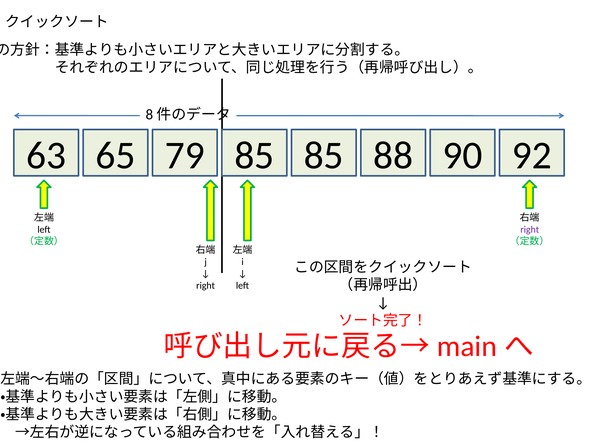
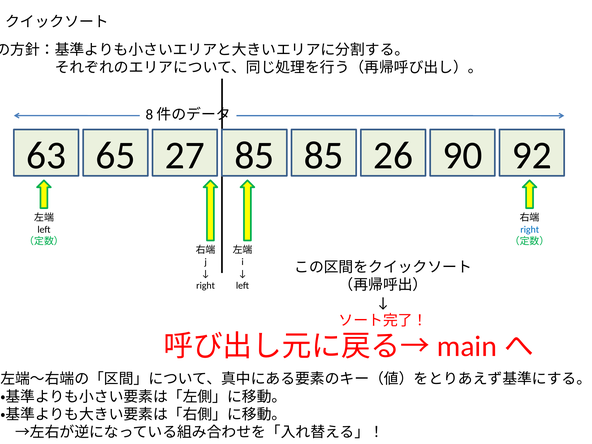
79: 79 -> 27 (185, 155)
88: 88 -> 26 (393, 155)
right colour: purple -> blue (530, 229)
